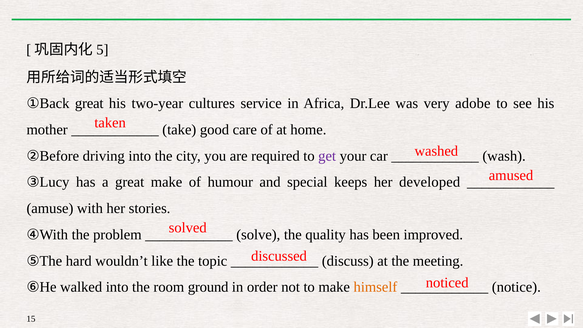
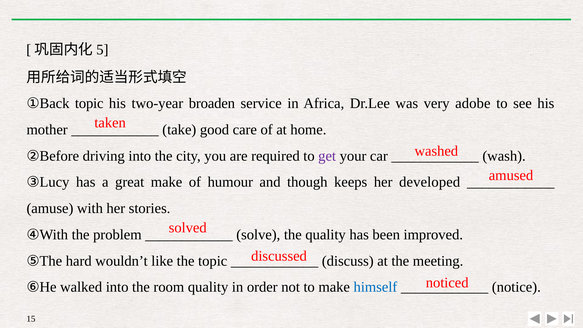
①Back great: great -> topic (89, 103)
cultures: cultures -> broaden (212, 103)
special: special -> though (307, 182)
room ground: ground -> quality (208, 287)
himself colour: orange -> blue (375, 287)
